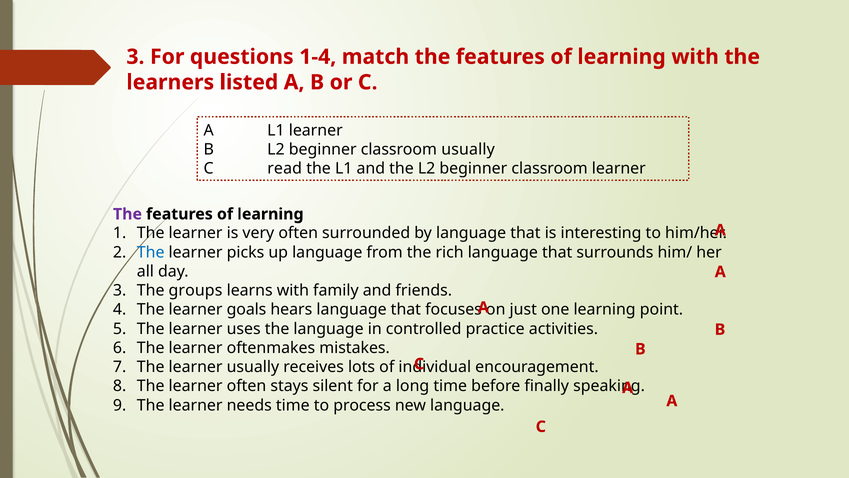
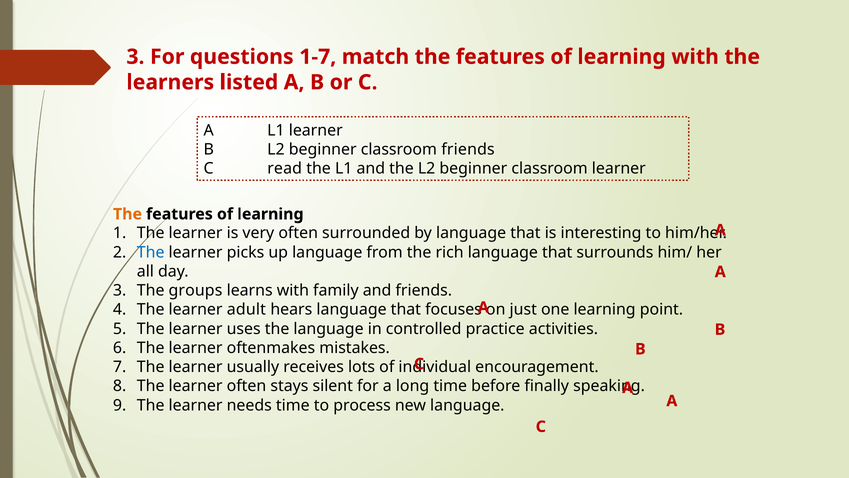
1-4: 1-4 -> 1-7 (318, 57)
classroom usually: usually -> friends (468, 149)
The colour: purple -> orange (127, 214)
goals: goals -> adult (246, 309)
